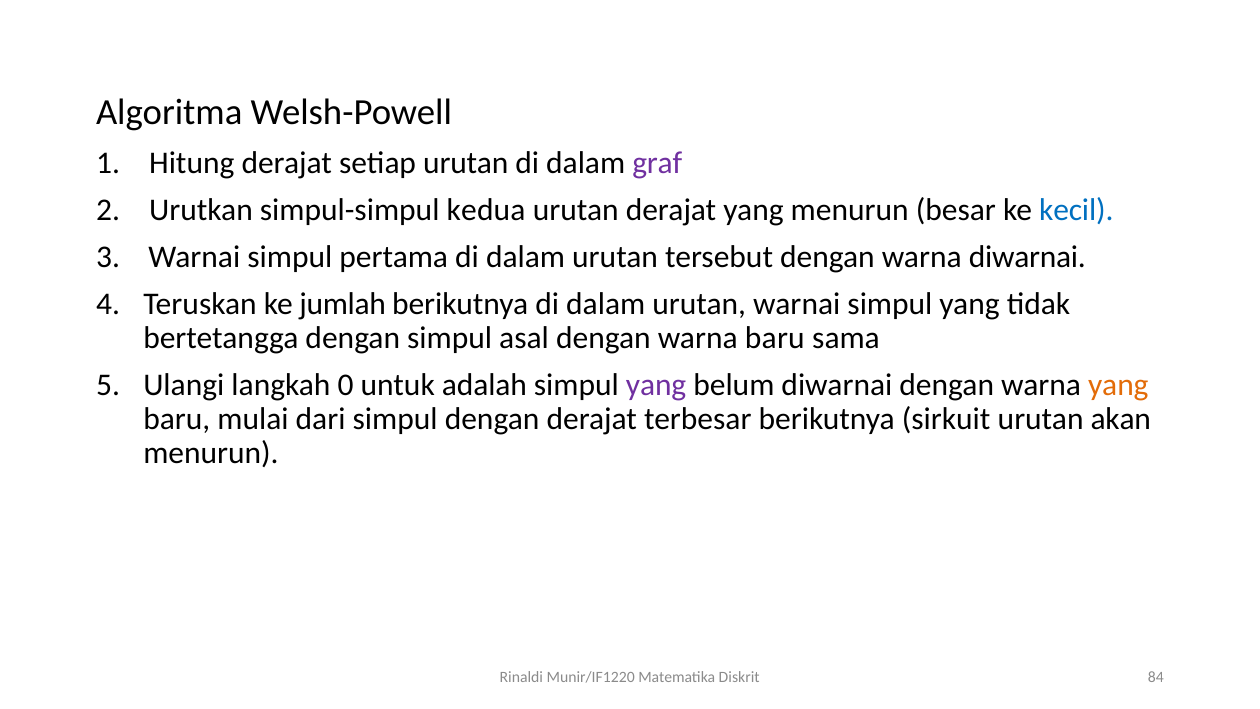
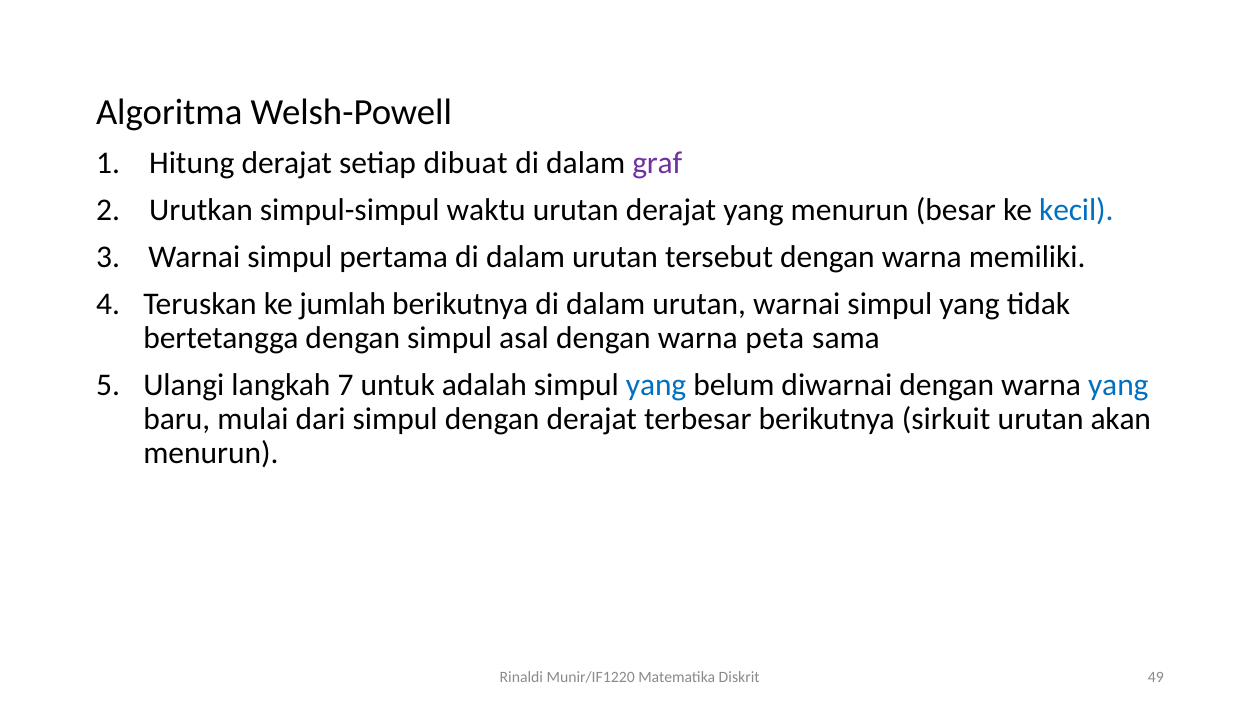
setiap urutan: urutan -> dibuat (466, 163)
kedua: kedua -> waktu (486, 210)
warna diwarnai: diwarnai -> memiliki (1027, 257)
warna baru: baru -> peta (775, 338)
0: 0 -> 7 (346, 385)
yang colour: purple -> blue (656, 385)
yang colour: orange -> blue (1118, 385)
84: 84 -> 49 (1156, 677)
